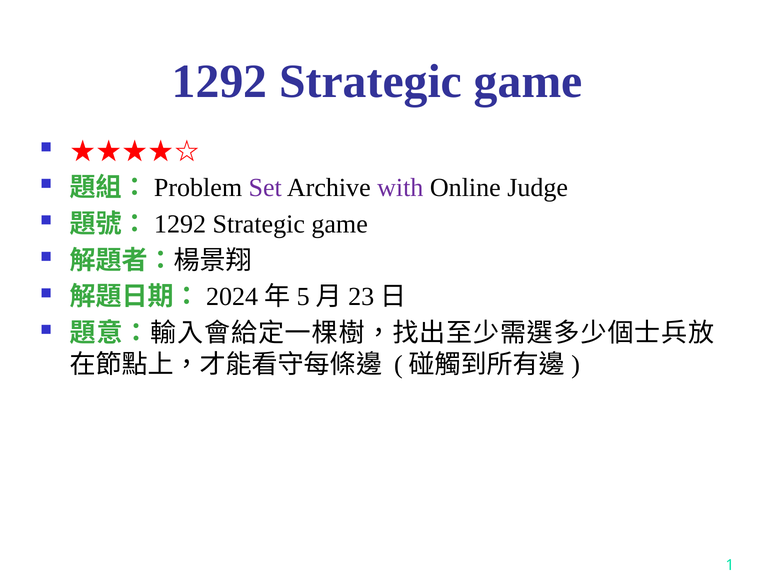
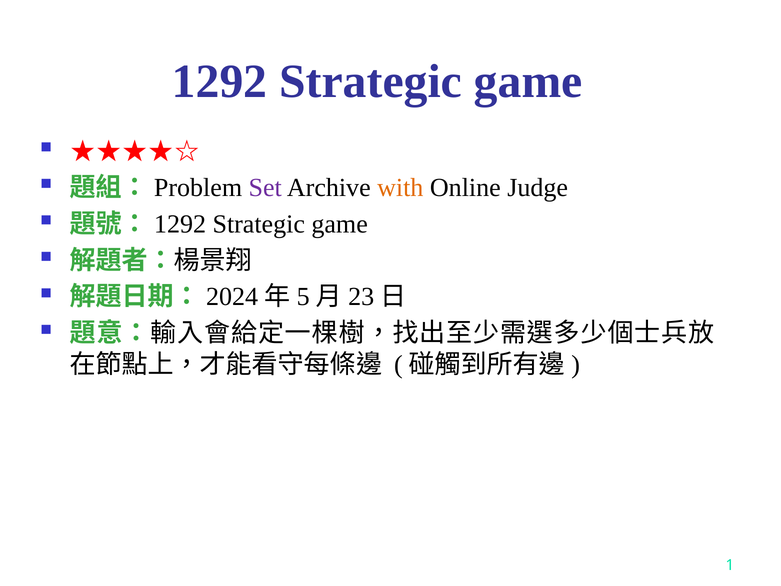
with colour: purple -> orange (400, 187)
